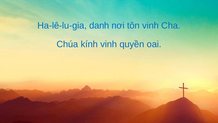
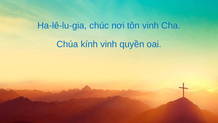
danh: danh -> chúc (99, 26)
